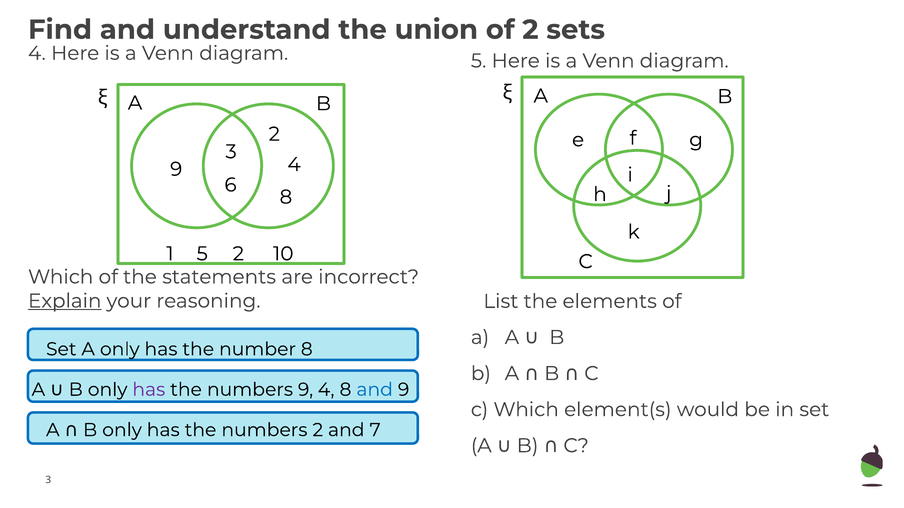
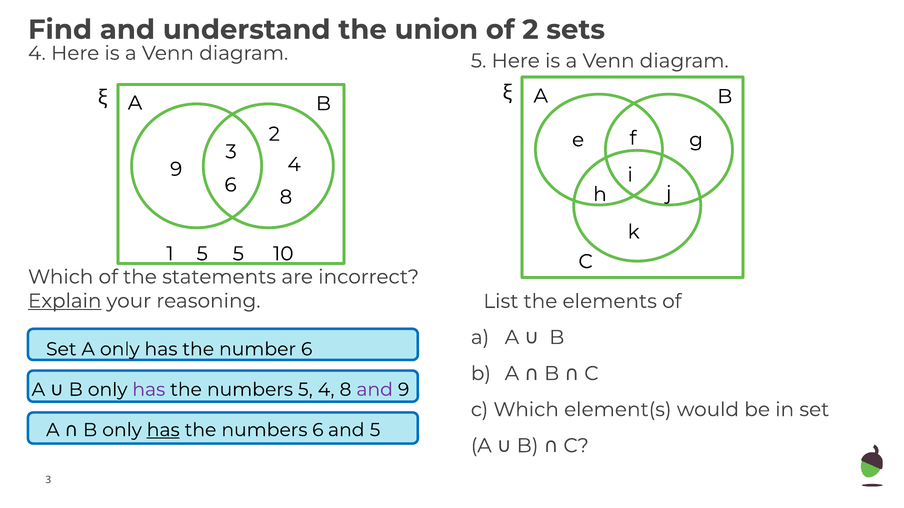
5 2: 2 -> 5 (238, 254)
number 8: 8 -> 6 (307, 350)
numbers 9: 9 -> 5 (305, 390)
and colour: blue -> purple (375, 390)
has underline: none -> present (163, 430)
numbers 2: 2 -> 6 (318, 430)
and 7: 7 -> 5 (375, 430)
